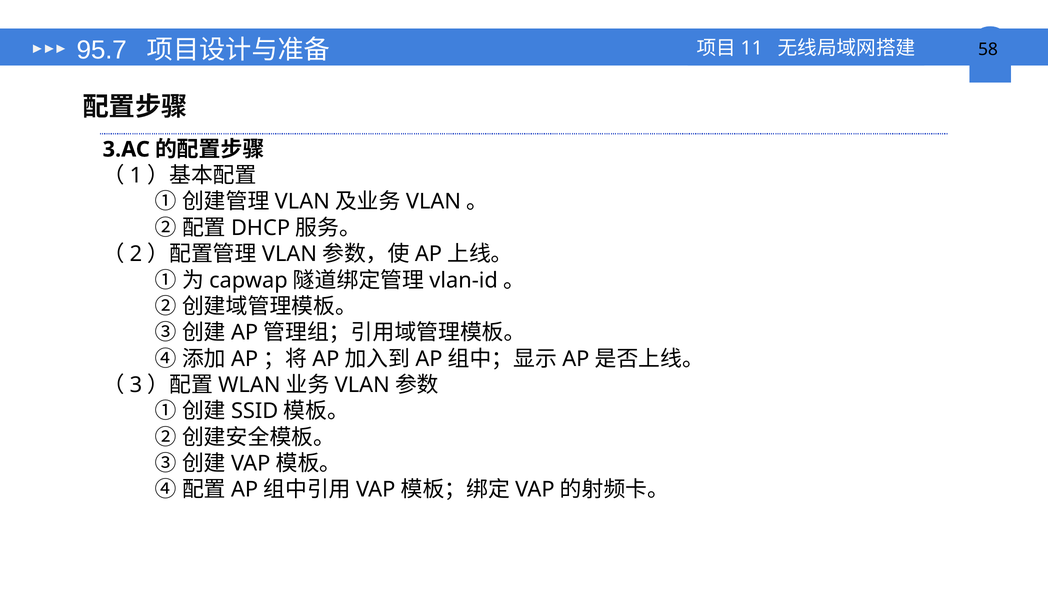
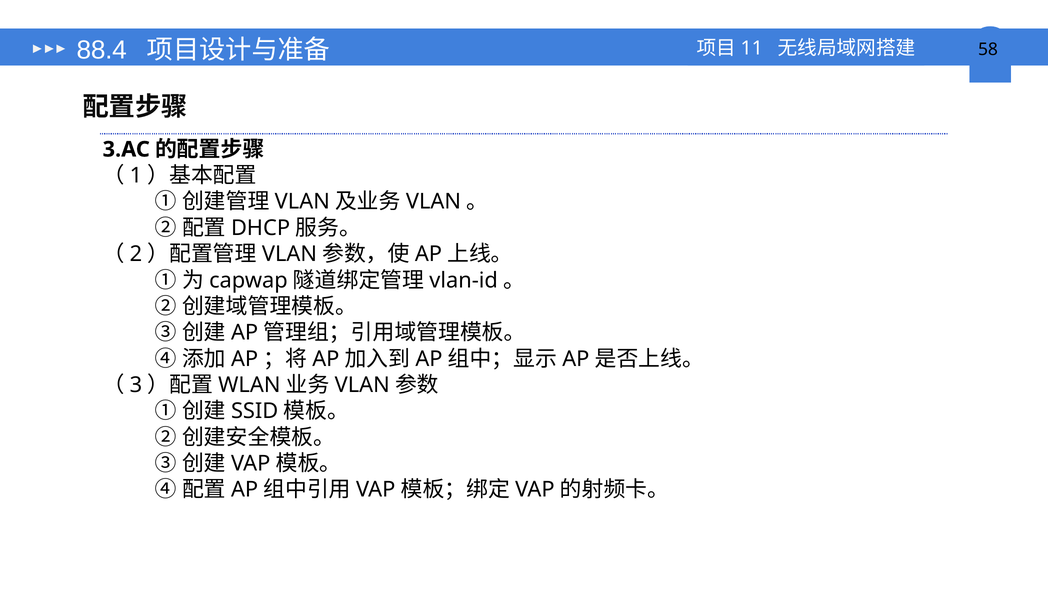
95.7: 95.7 -> 88.4 (102, 50)
